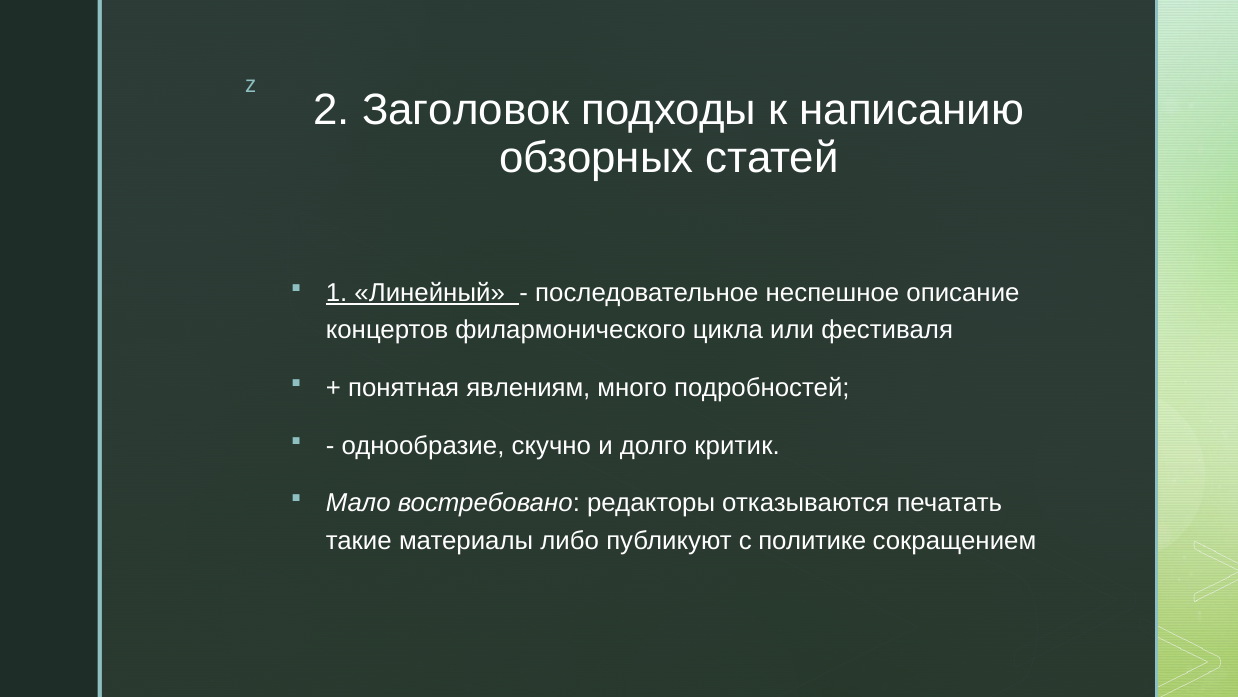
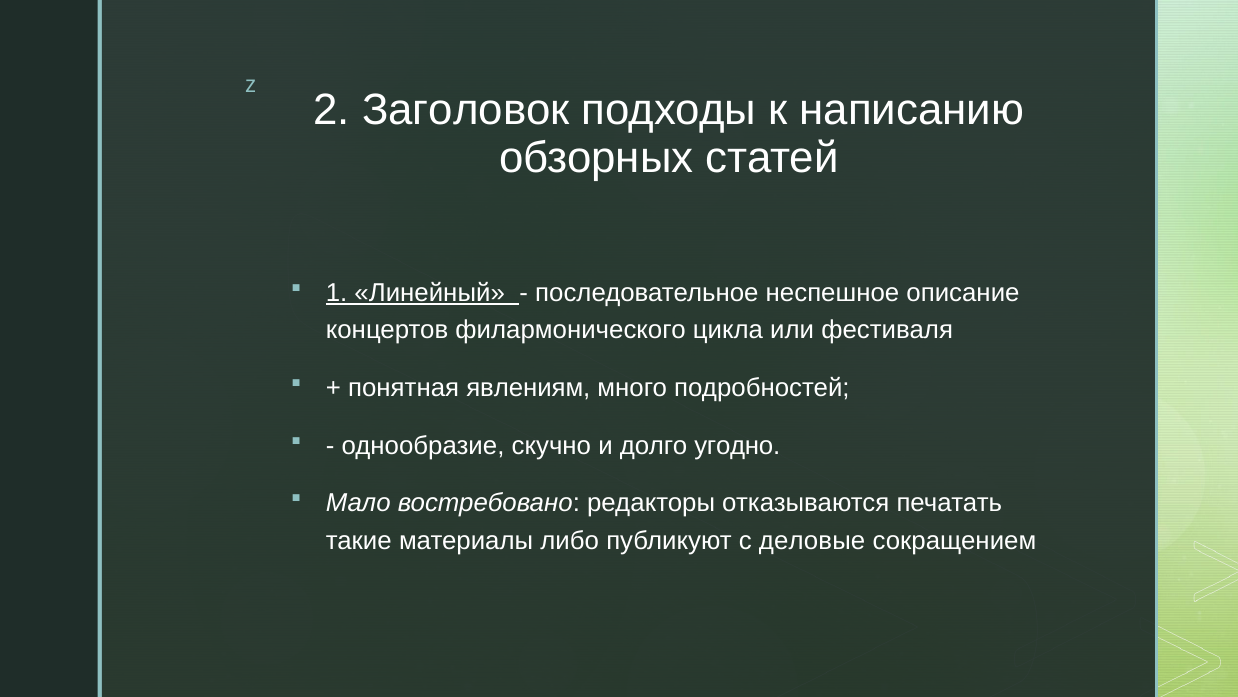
критик: критик -> угодно (737, 445)
политике: политике -> деловые (812, 540)
